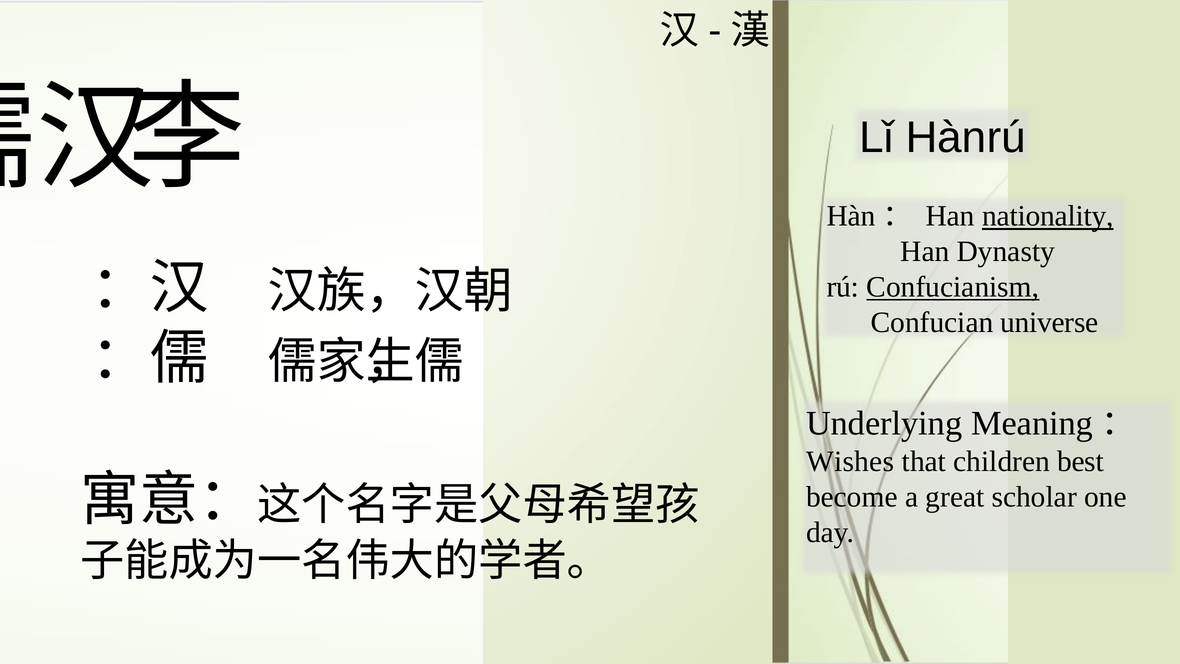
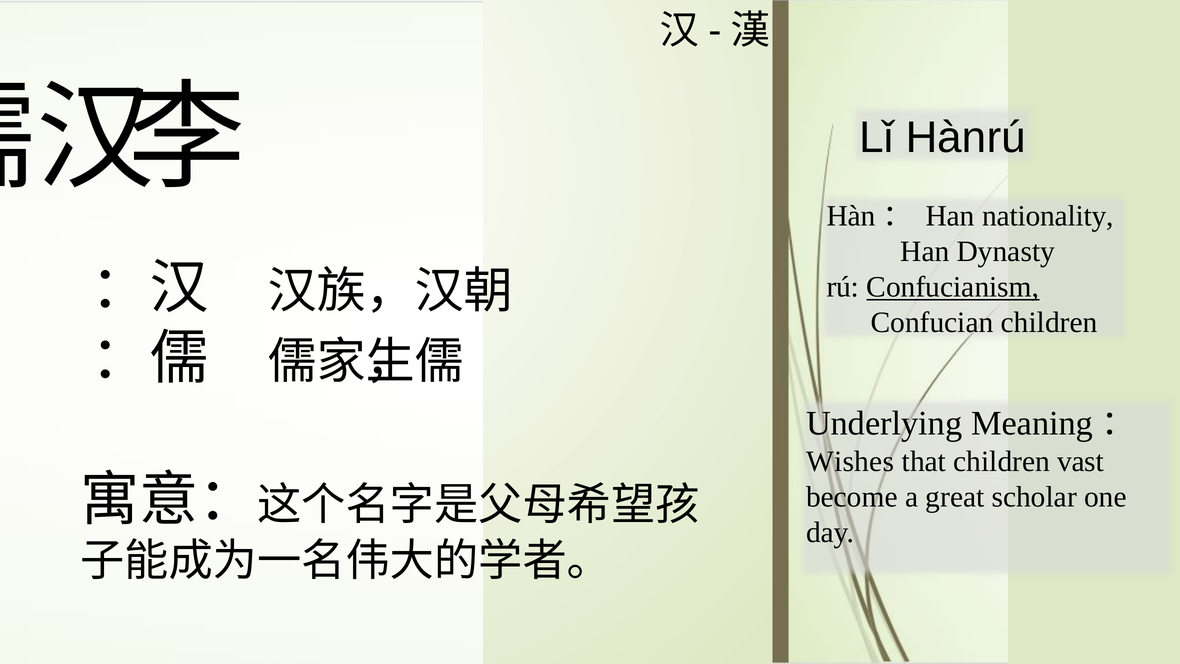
nationality underline: present -> none (1048, 216)
Confucian universe: universe -> children (1049, 322)
best: best -> vast (1080, 461)
